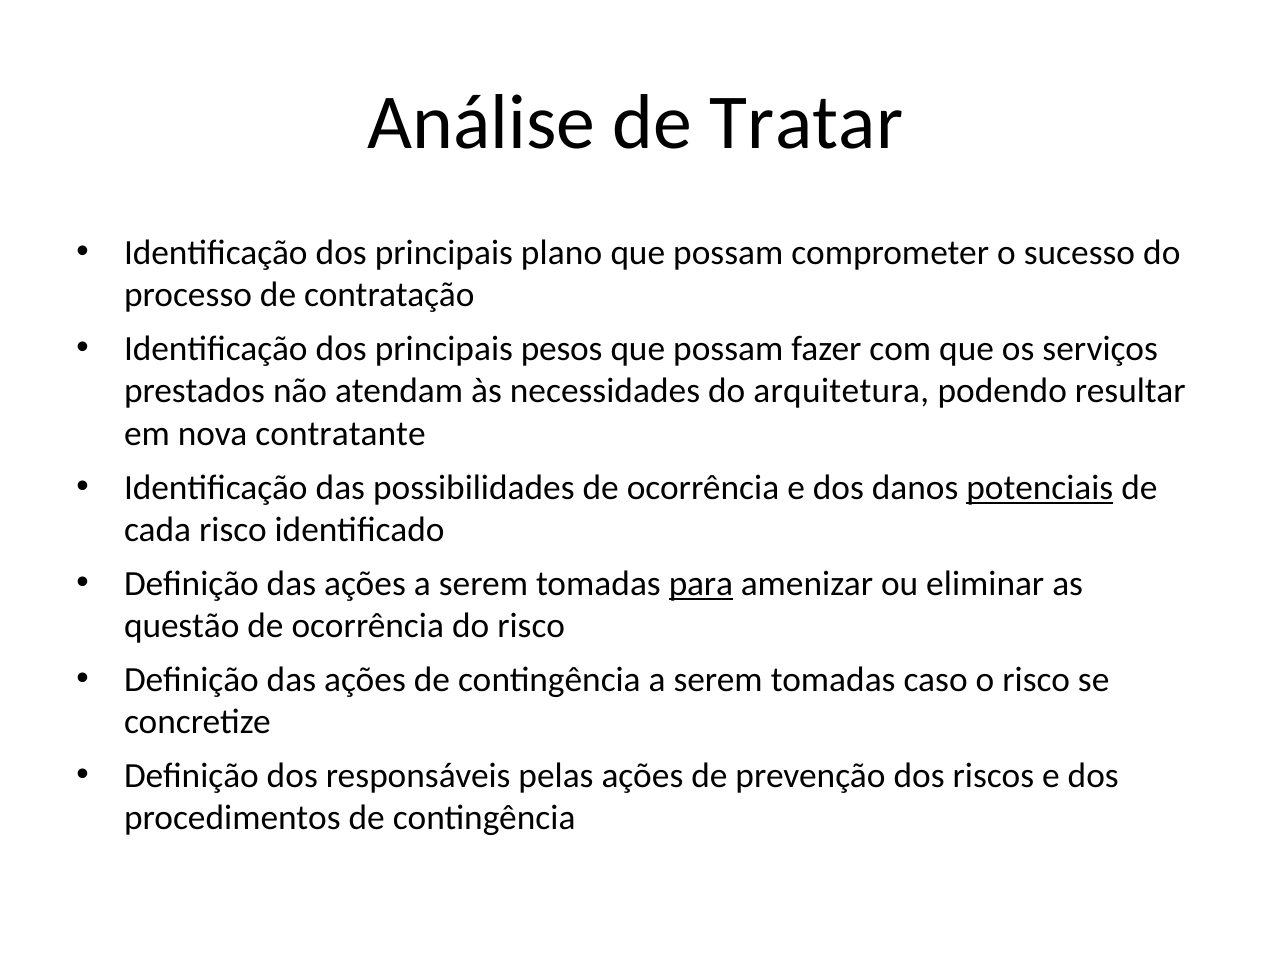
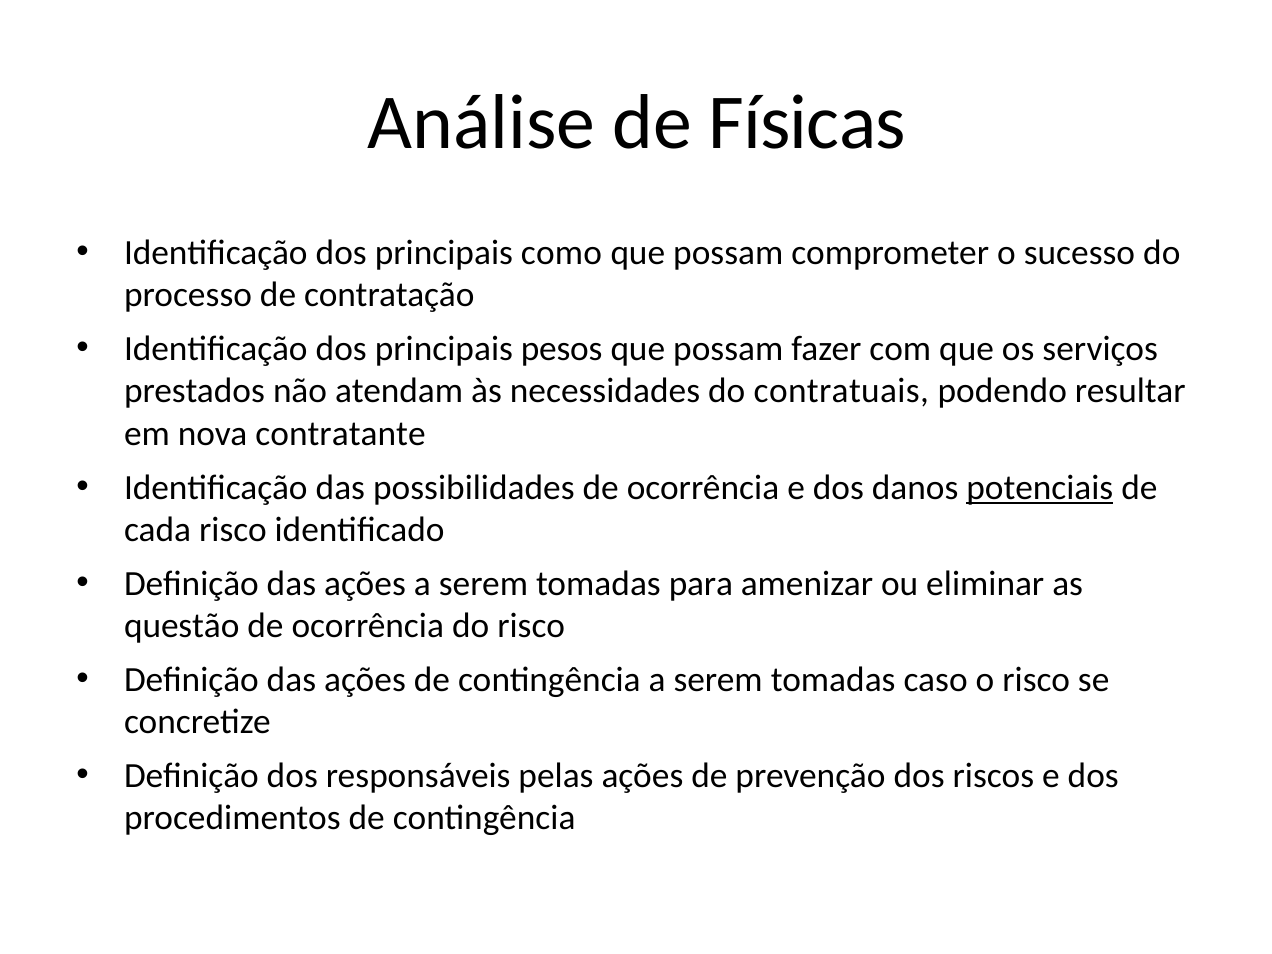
Tratar: Tratar -> Físicas (807, 123)
plano: plano -> como (561, 253)
arquitetura: arquitetura -> contratuais (841, 391)
para underline: present -> none (701, 584)
